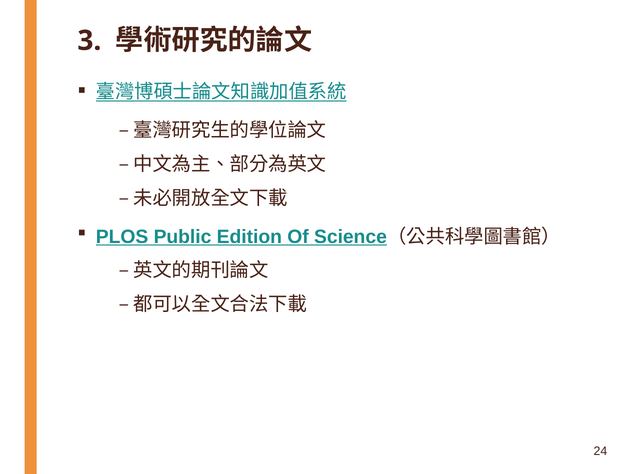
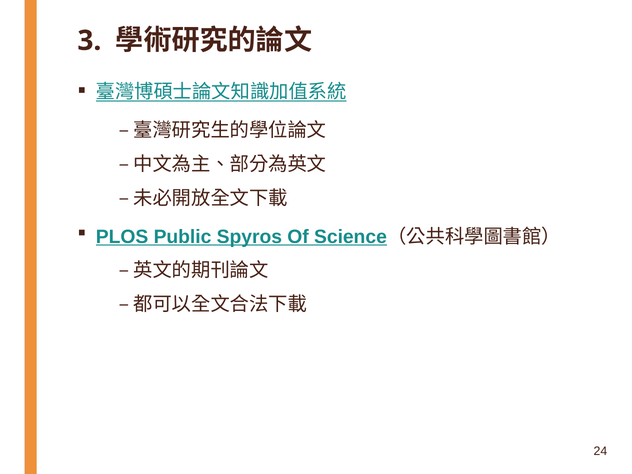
Edition: Edition -> Spyros (249, 237)
